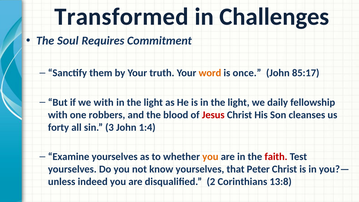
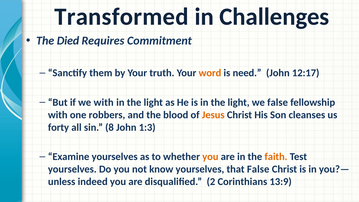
Soul: Soul -> Died (68, 41)
once: once -> need (247, 73)
85:17: 85:17 -> 12:17 (306, 73)
we daily: daily -> false (278, 102)
Jesus colour: red -> orange (213, 115)
3: 3 -> 8 (110, 127)
1:4: 1:4 -> 1:3 (147, 127)
faith colour: red -> orange (276, 157)
that Peter: Peter -> False (258, 169)
13:8: 13:8 -> 13:9 (281, 182)
